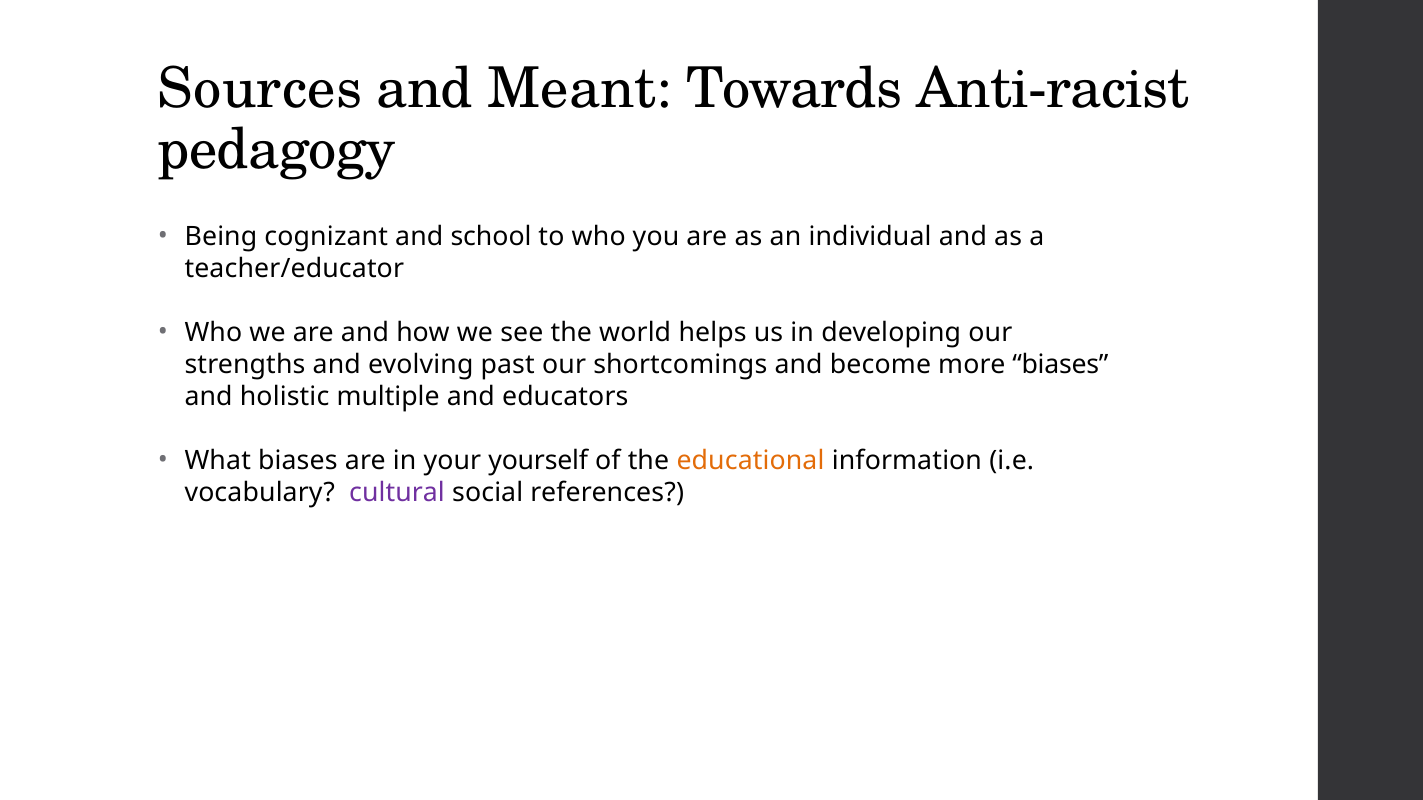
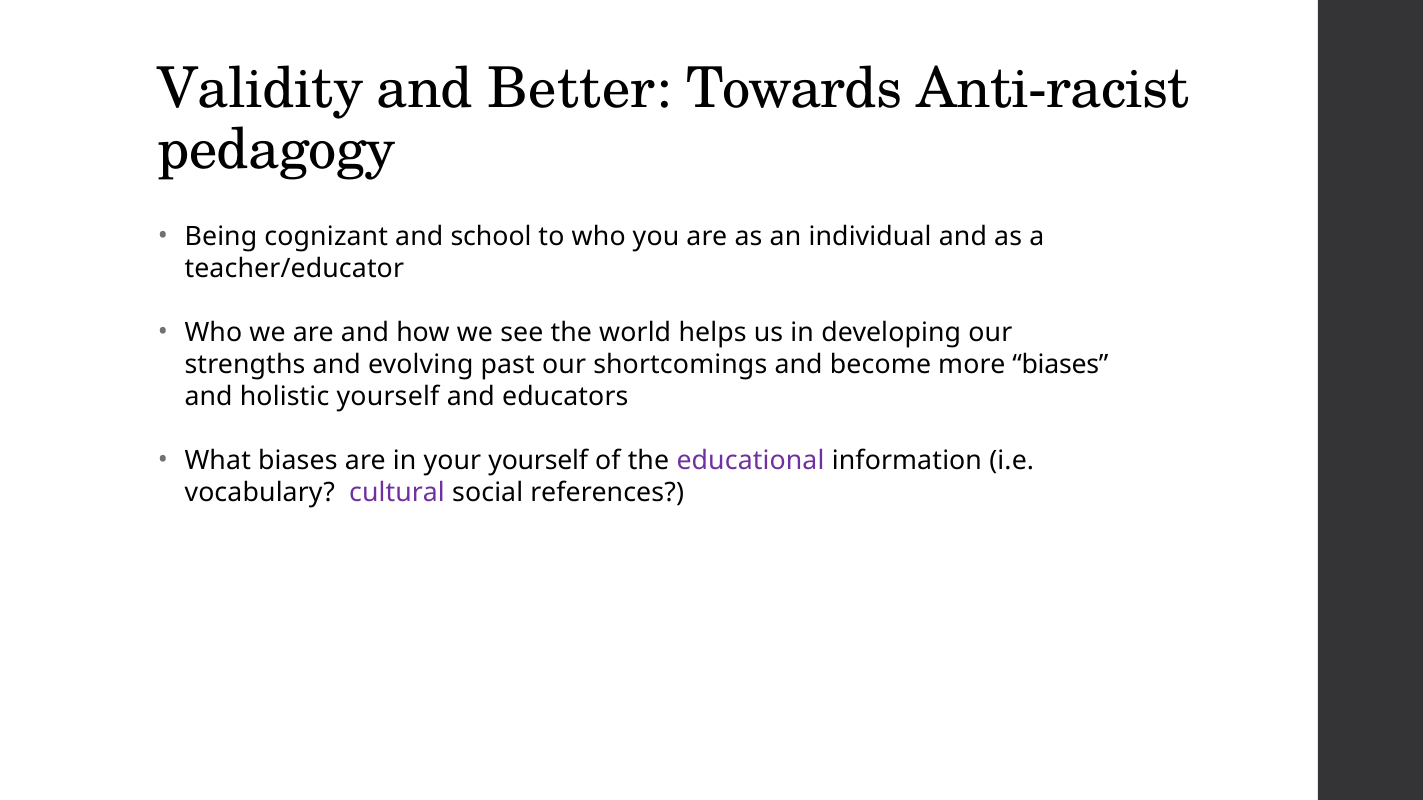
Sources: Sources -> Validity (260, 89)
Meant: Meant -> Better (580, 89)
holistic multiple: multiple -> yourself (388, 397)
educational colour: orange -> purple (750, 461)
